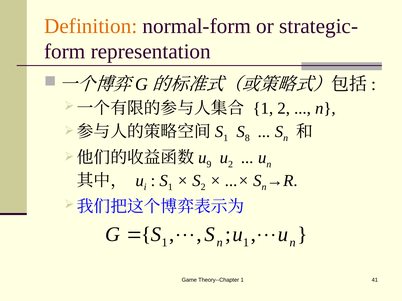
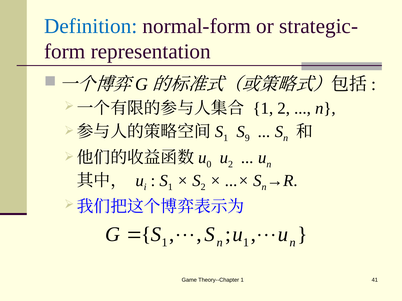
Definition colour: orange -> blue (91, 26)
8: 8 -> 9 (247, 138)
9: 9 -> 0 (209, 165)
